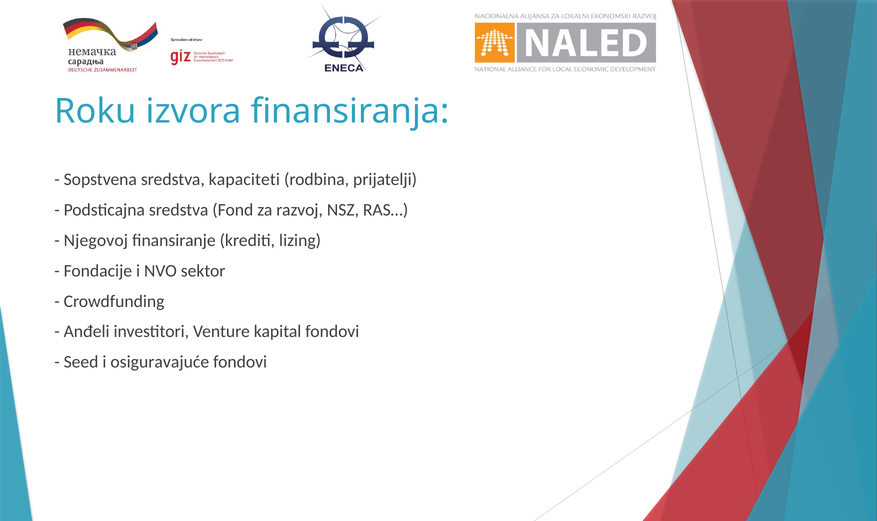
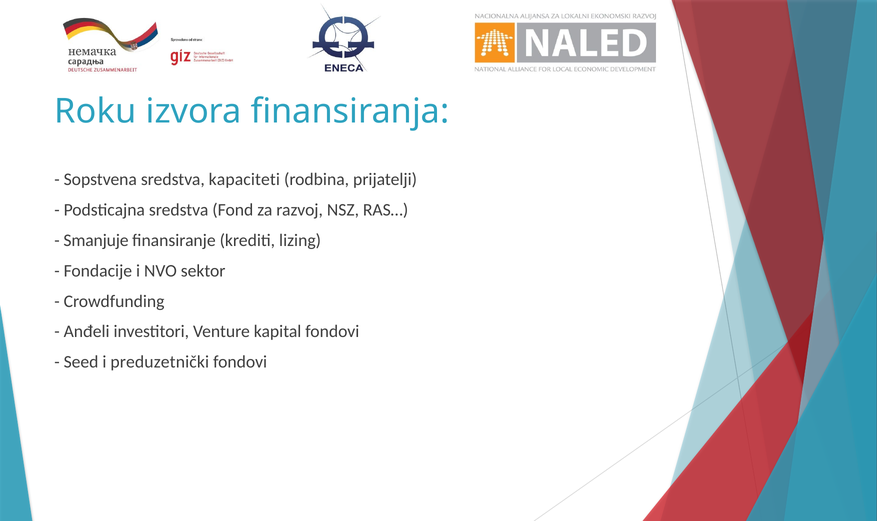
Njegovoj: Njegovoj -> Smanjuje (96, 240)
osiguravajuće: osiguravajuće -> preduzetnički (160, 362)
